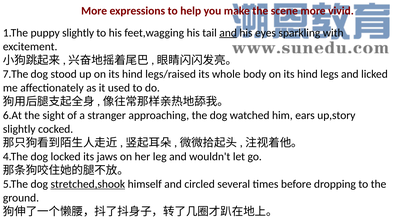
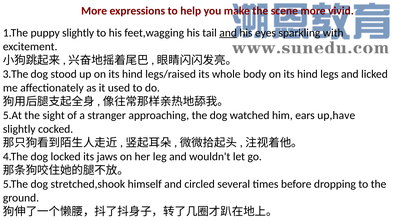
7.The: 7.The -> 3.The (16, 74)
6.At: 6.At -> 5.At (12, 115)
up,story: up,story -> up,have (336, 115)
stretched,shook underline: present -> none (88, 184)
